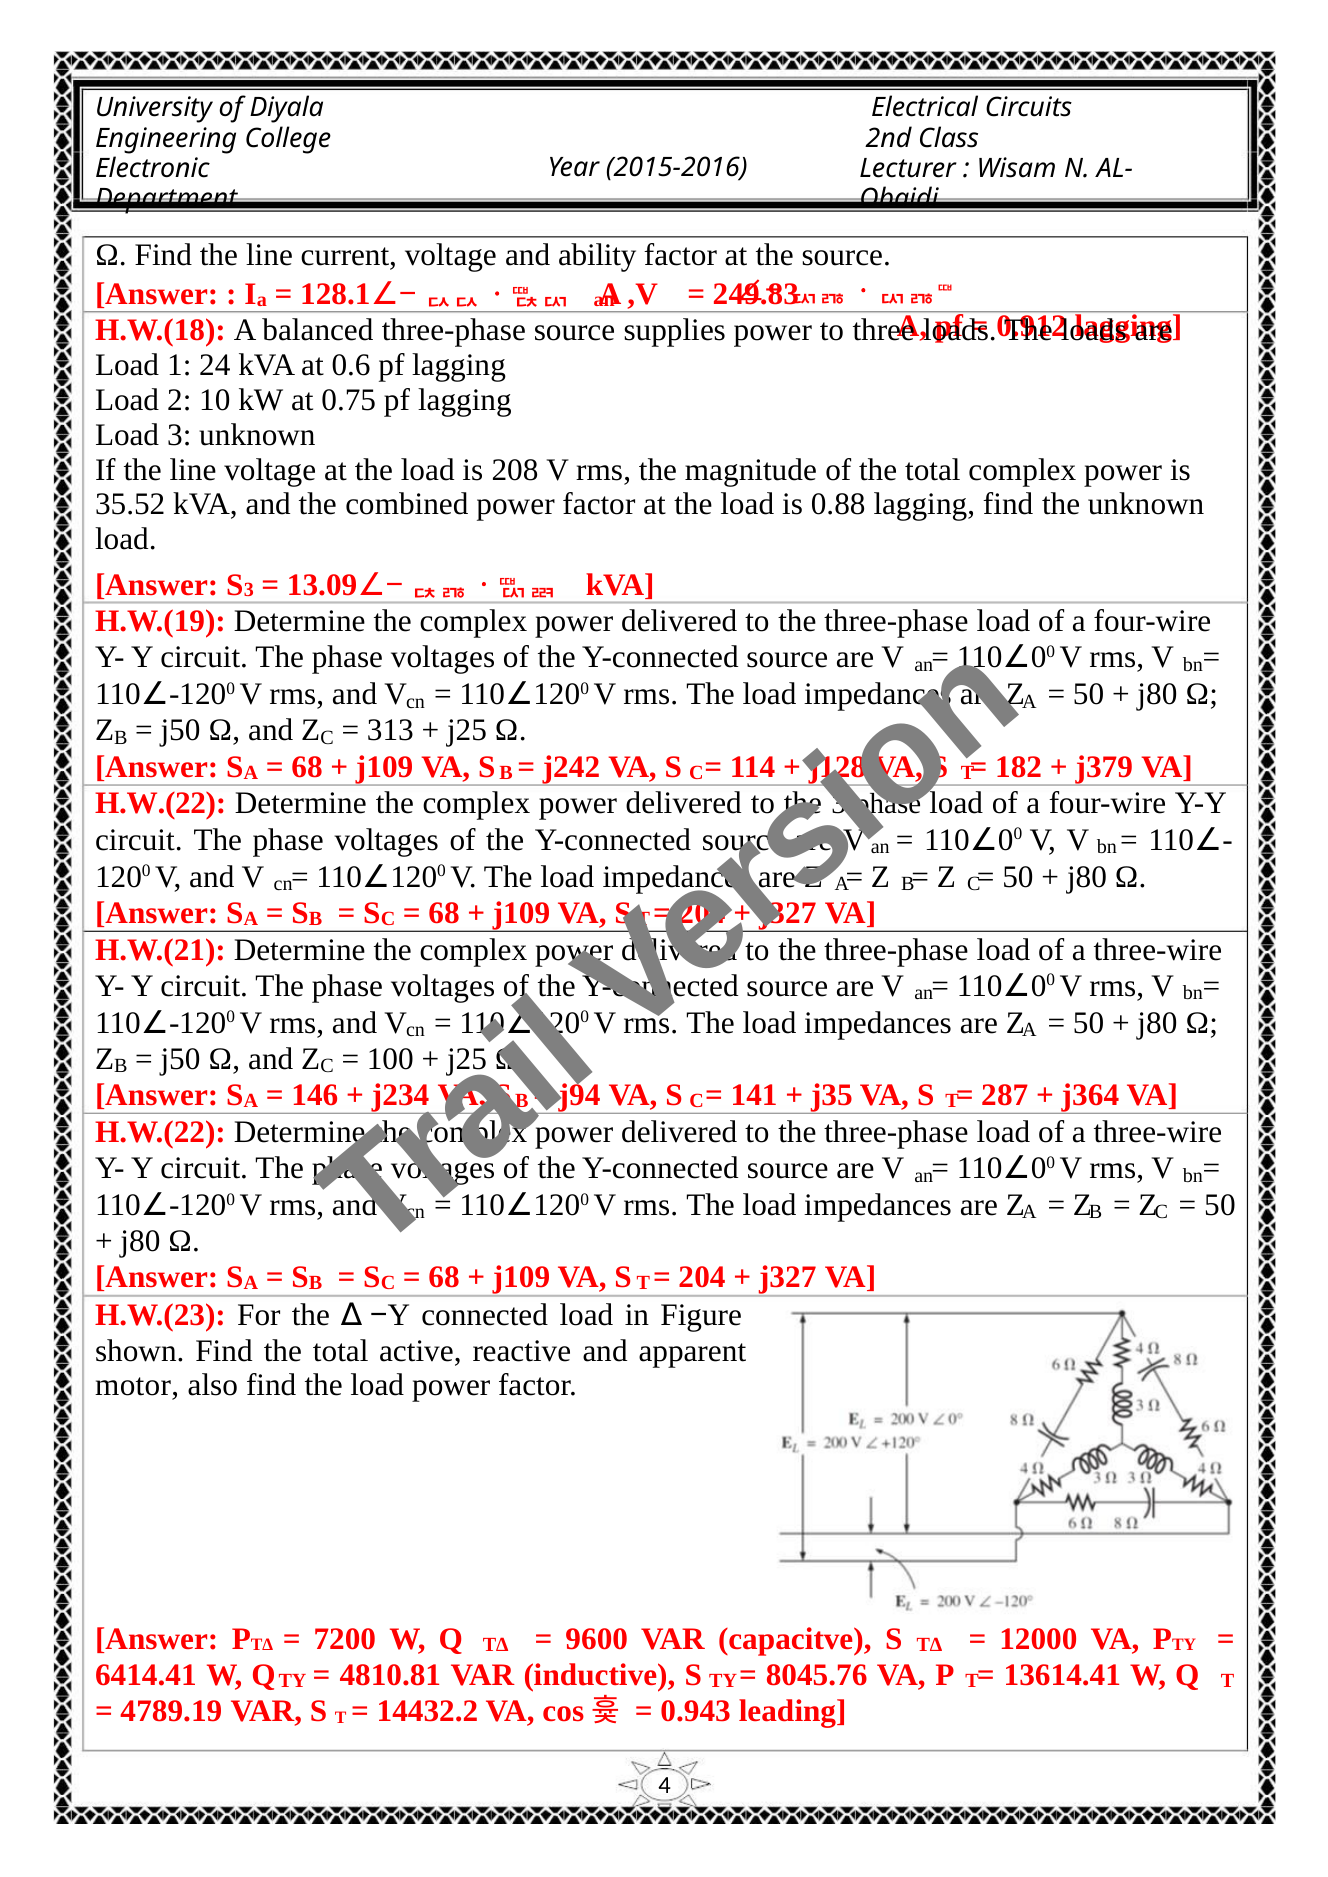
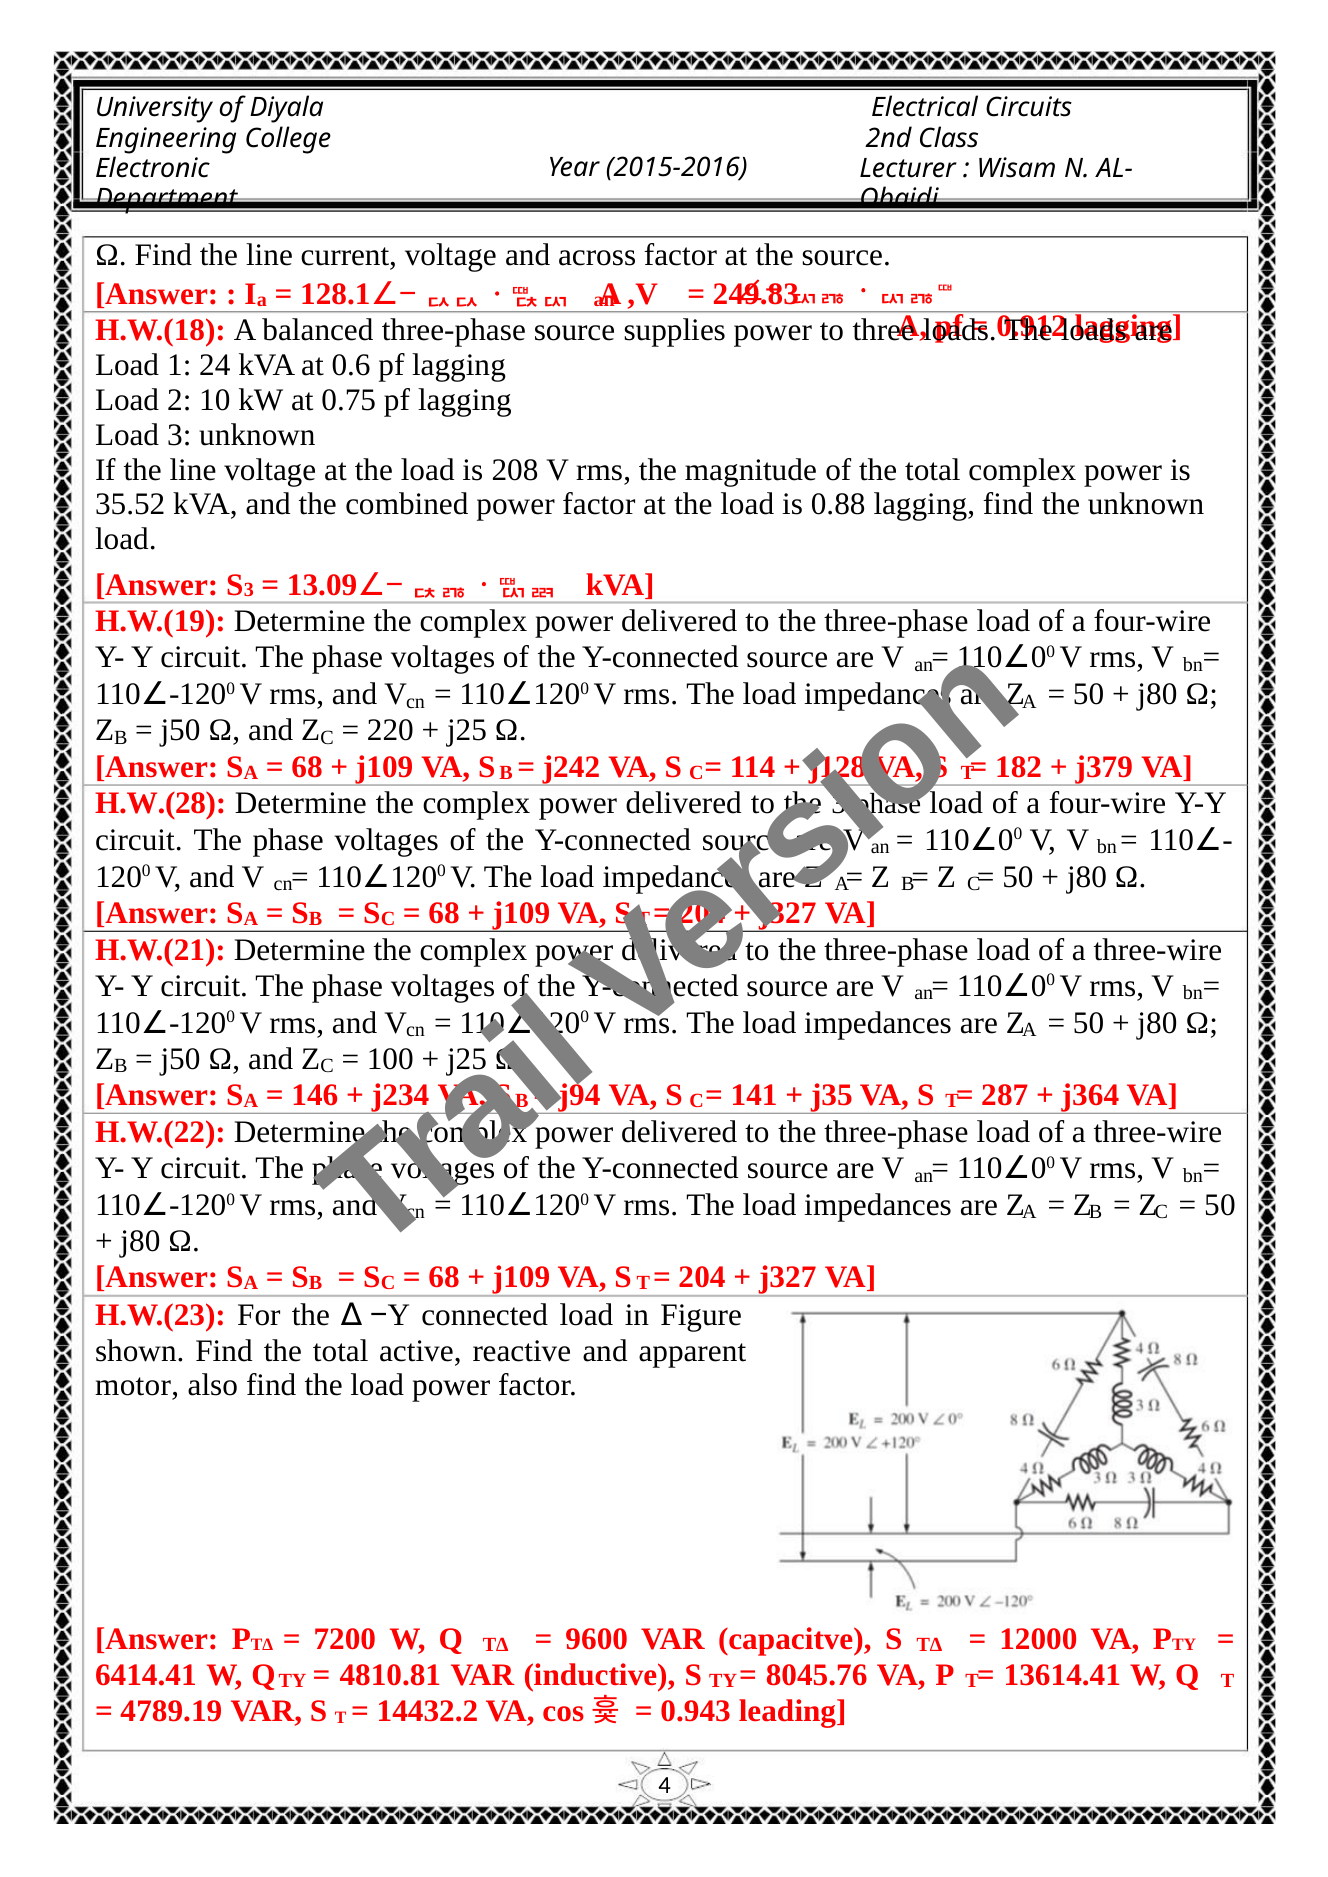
ability: ability -> across (597, 256)
313: 313 -> 220 (390, 731)
H.W.(22: H.W.(22 -> H.W.(28 (161, 804)
